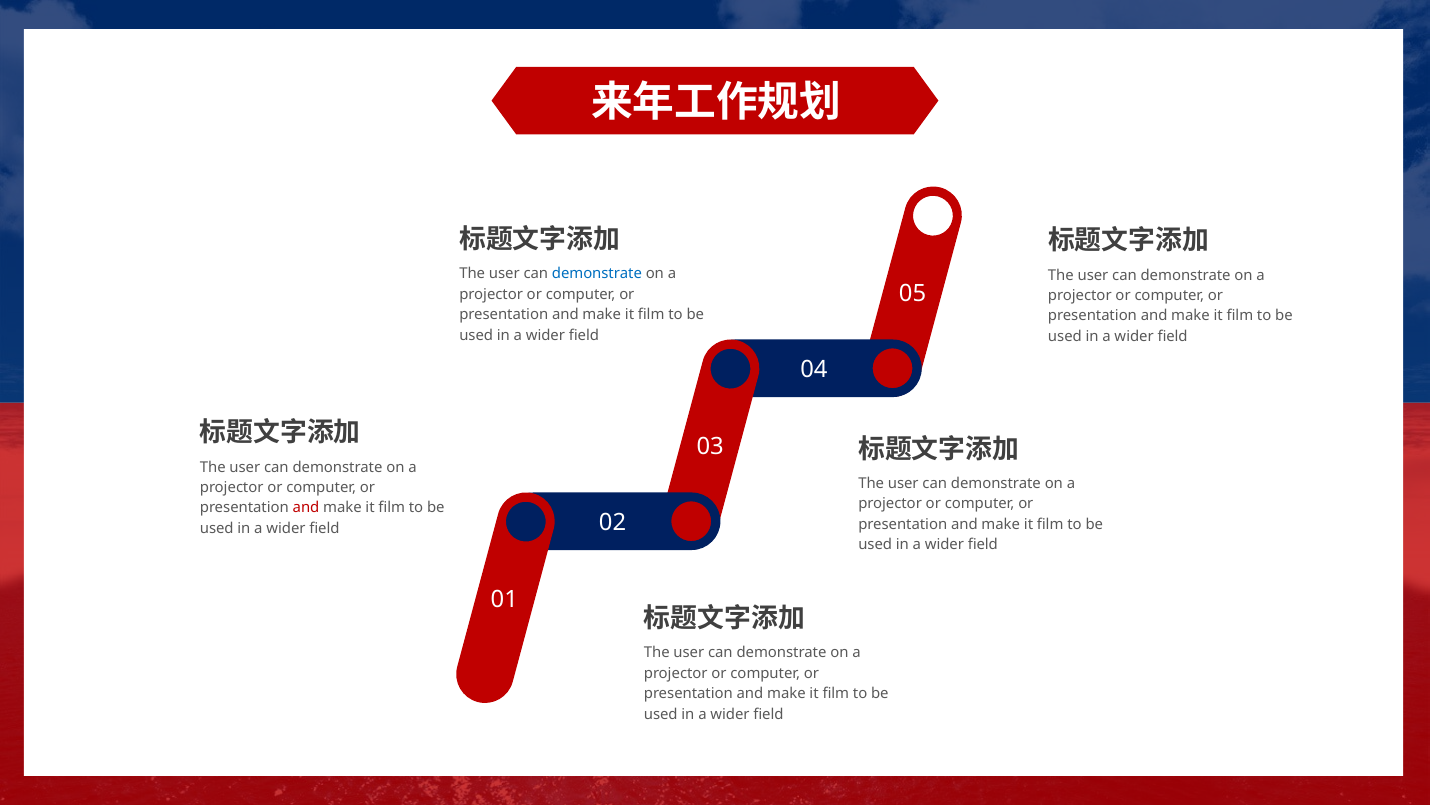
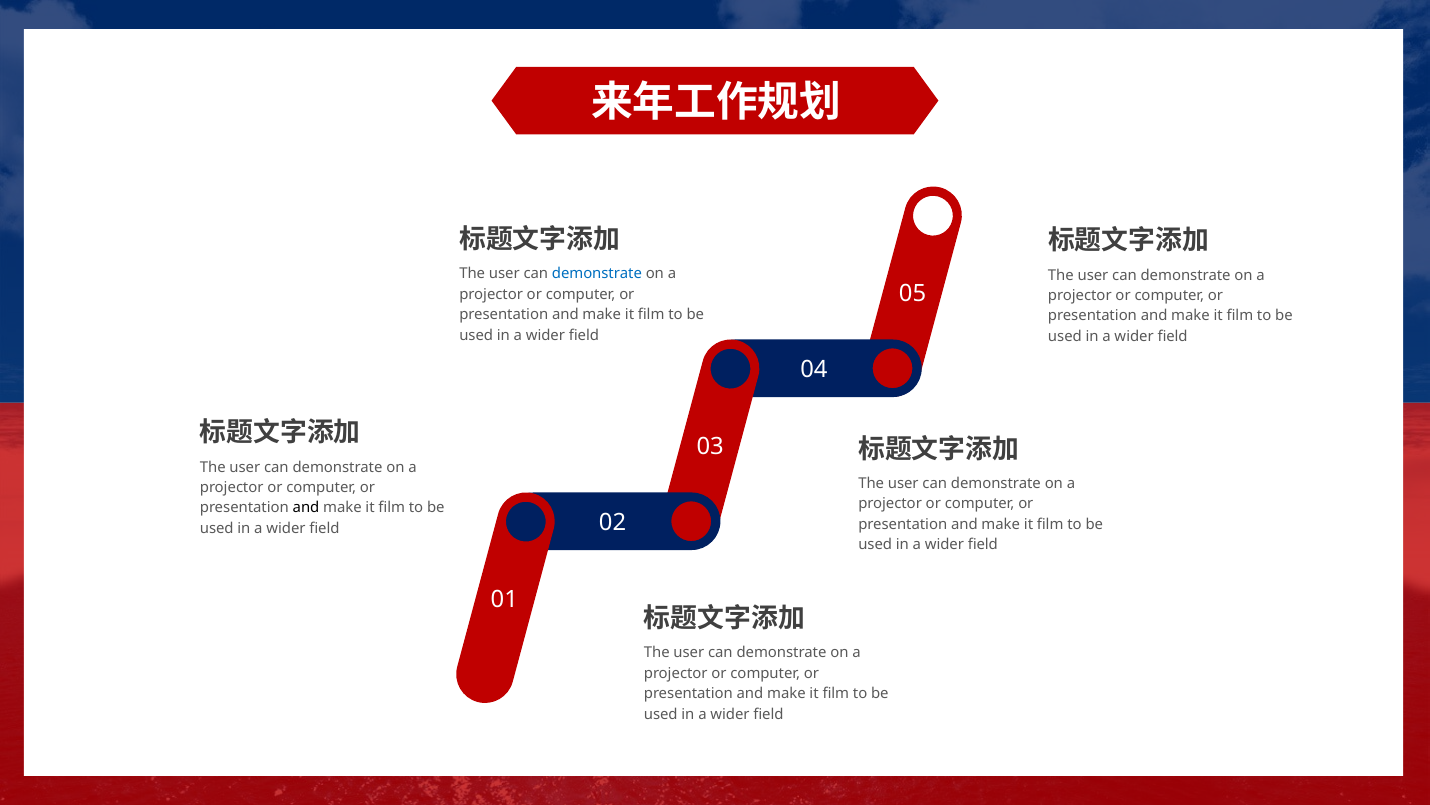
and colour: red -> black (306, 508)
